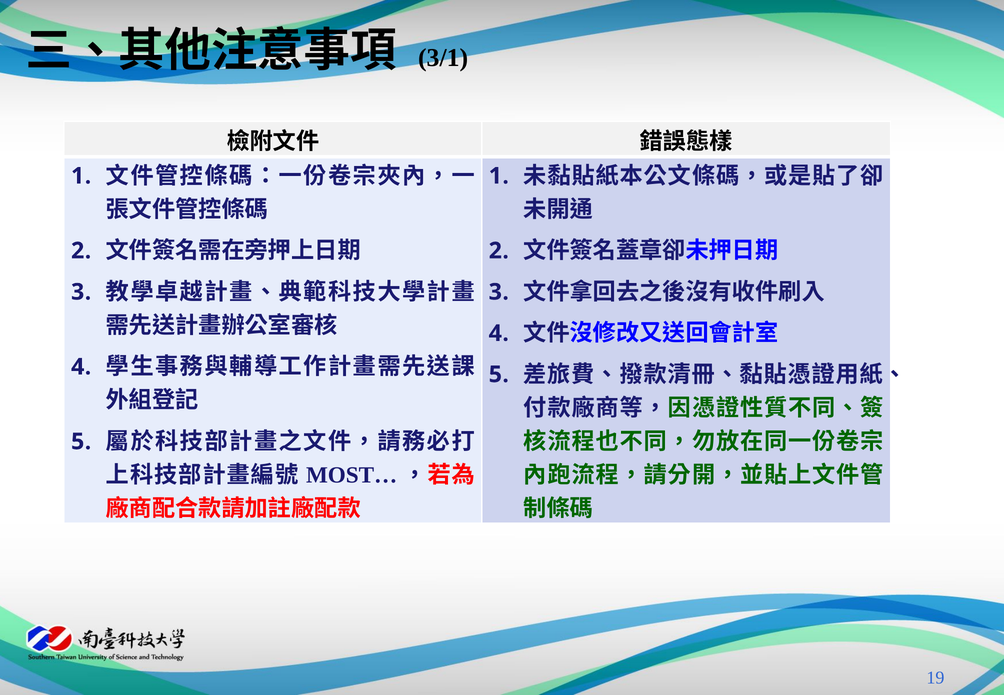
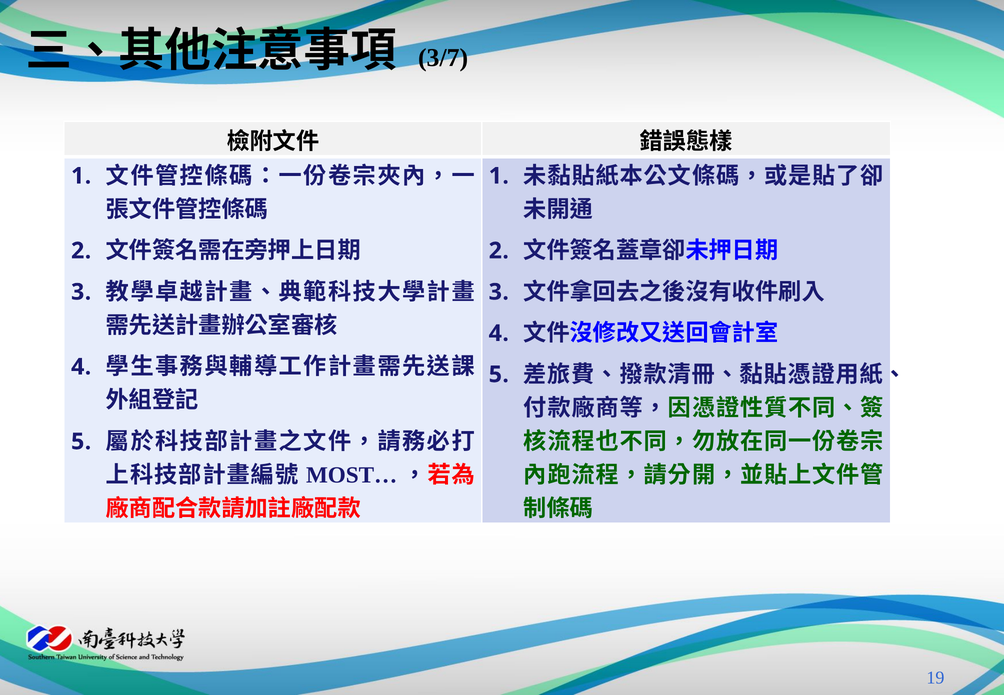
3/1: 3/1 -> 3/7 (443, 58)
